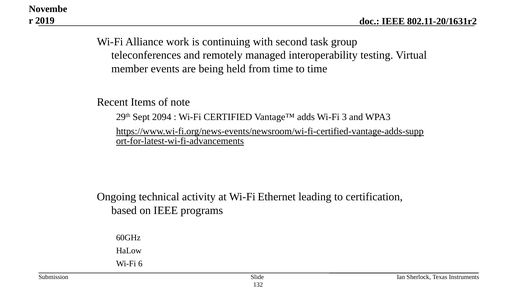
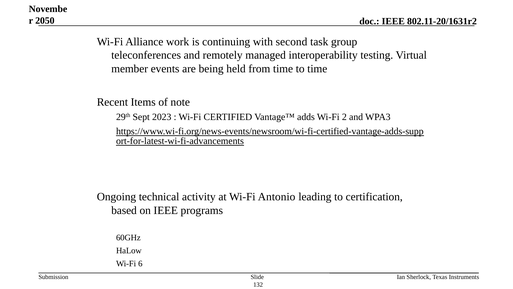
2019: 2019 -> 2050 (45, 21)
2094: 2094 -> 2023 (162, 117)
3: 3 -> 2 (344, 117)
Ethernet: Ethernet -> Antonio (277, 197)
